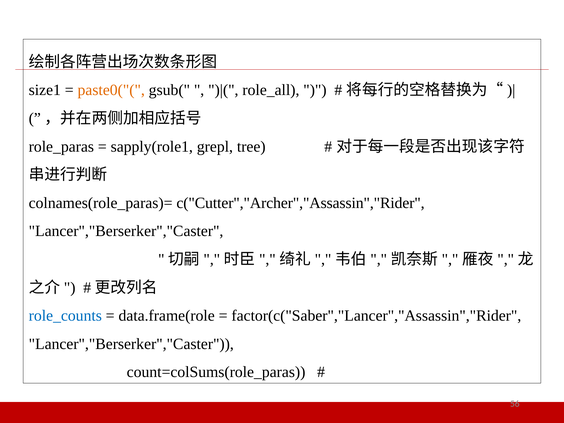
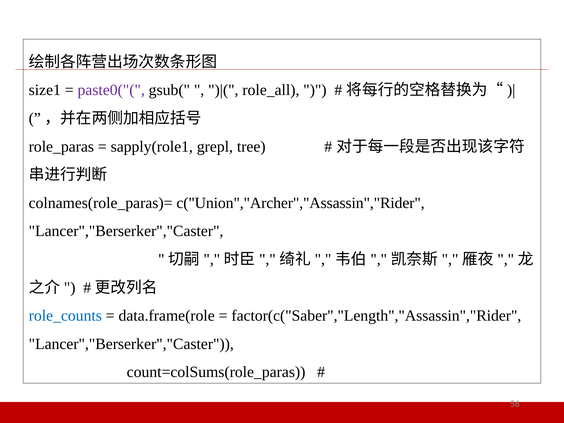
paste0("( colour: orange -> purple (111, 90)
c("Cutter","Archer","Assassin","Rider: c("Cutter","Archer","Assassin","Rider -> c("Union","Archer","Assassin","Rider (301, 203)
factor(c("Saber","Lancer","Assassin","Rider: factor(c("Saber","Lancer","Assassin","Rider -> factor(c("Saber","Length","Assassin","Rider (376, 316)
